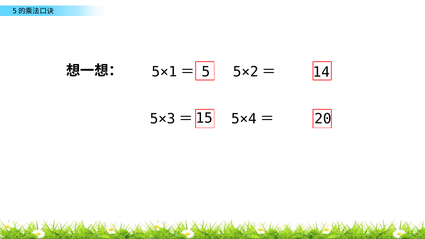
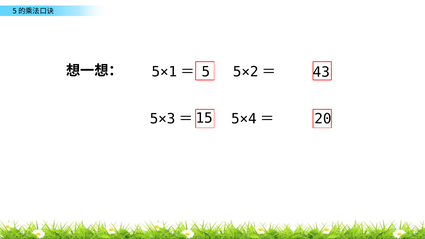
14: 14 -> 43 (321, 72)
